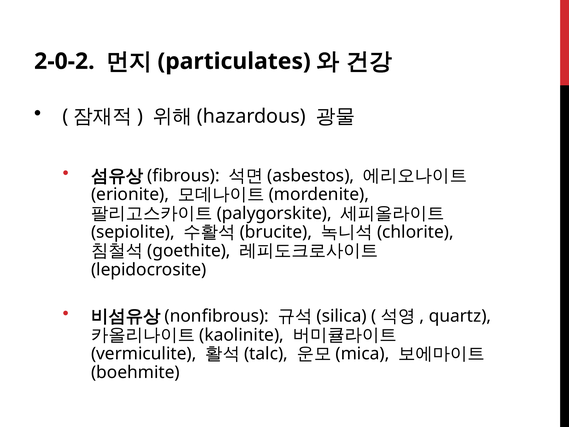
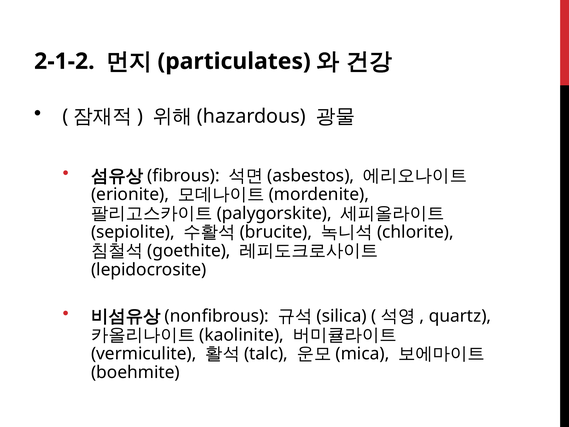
2-0-2: 2-0-2 -> 2-1-2 (64, 61)
